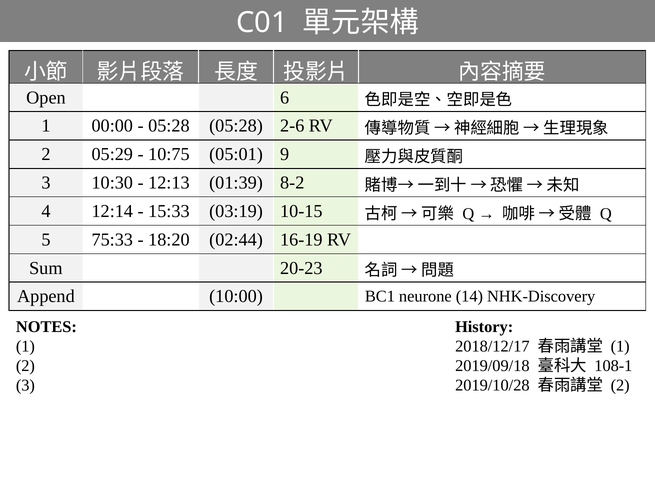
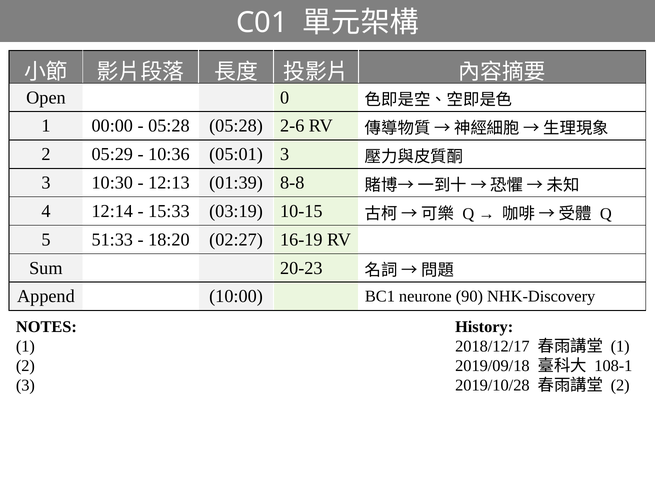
6: 6 -> 0 (285, 98)
10:75: 10:75 -> 10:36 (169, 154)
05:01 9: 9 -> 3 (285, 154)
8-2: 8-2 -> 8-8 (292, 183)
75:33: 75:33 -> 51:33 (112, 240)
02:44: 02:44 -> 02:27 (236, 240)
14: 14 -> 90 (469, 297)
